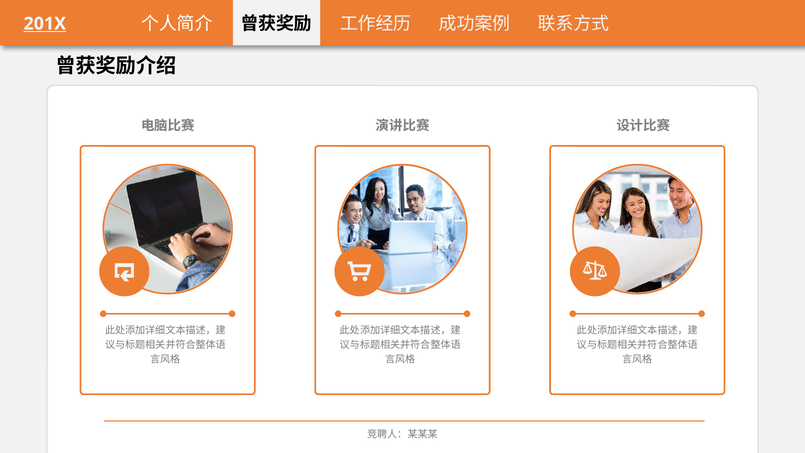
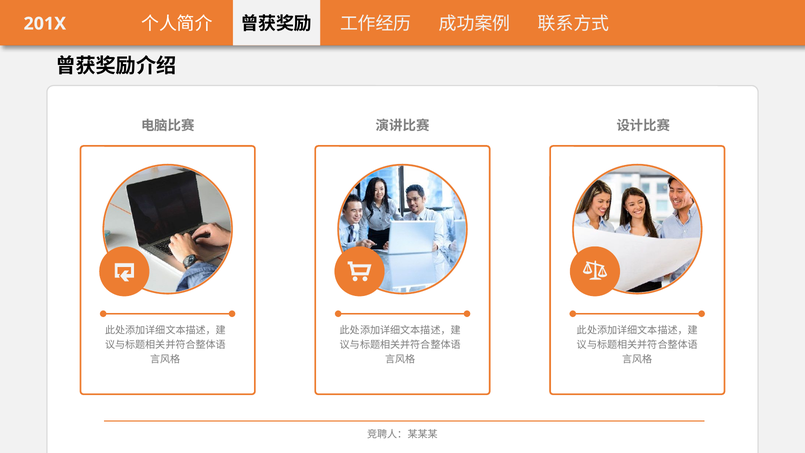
201X underline: present -> none (45, 24)
